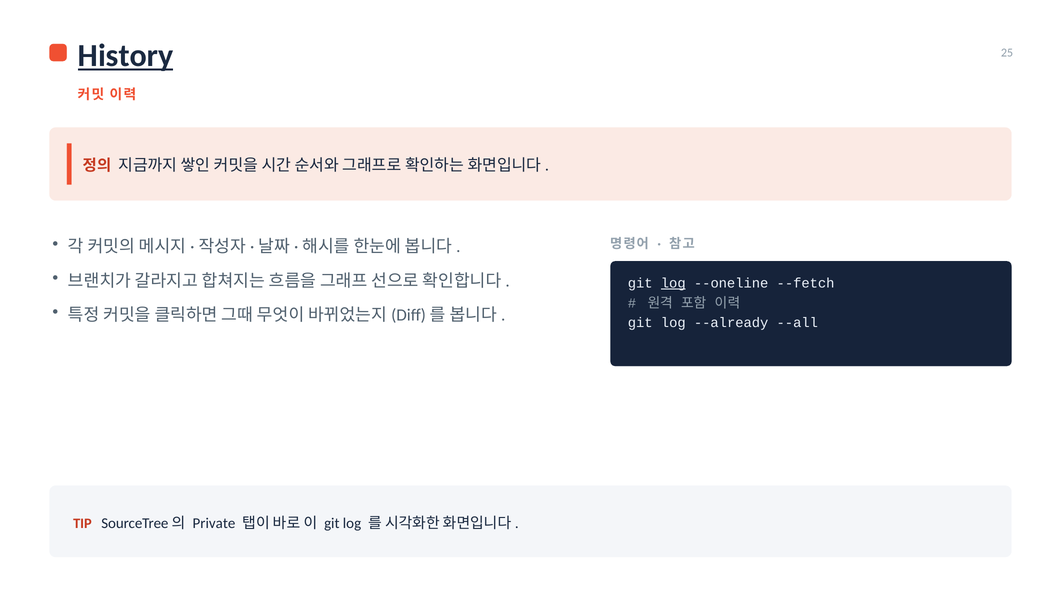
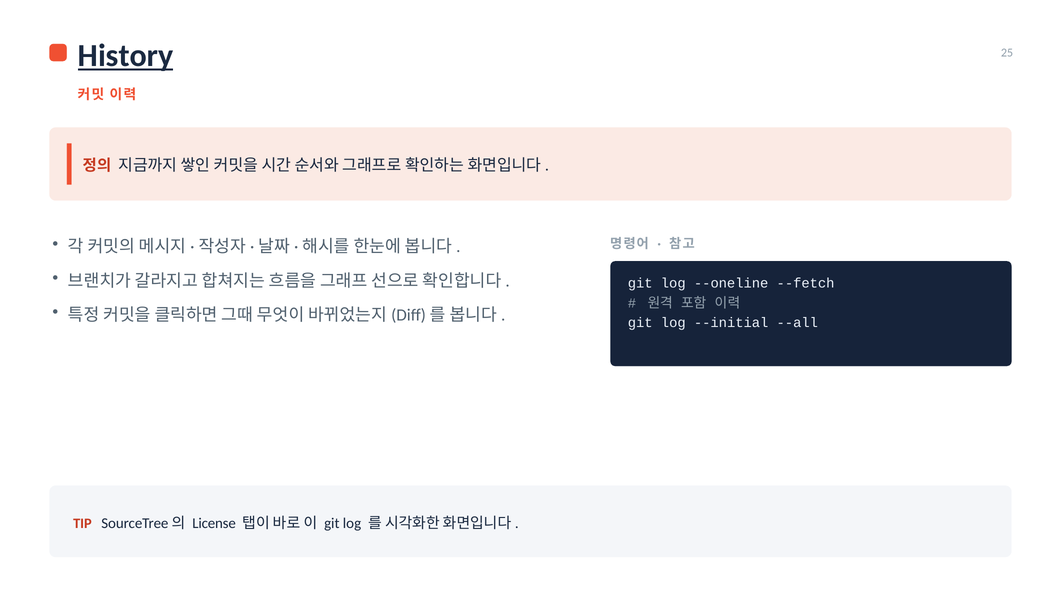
log underline: present -> none (673, 283)
--already: --already -> --initial (731, 323)
Private: Private -> License (214, 523)
